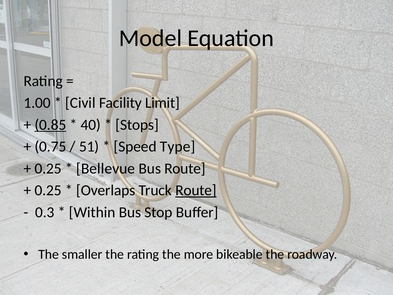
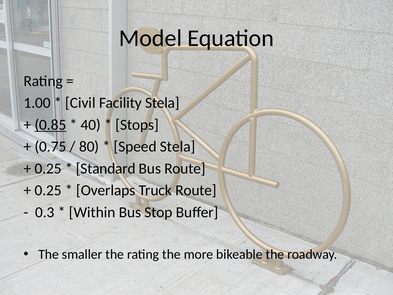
Facility Limit: Limit -> Stela (162, 103)
51: 51 -> 80 (89, 147)
Speed Type: Type -> Stela (178, 147)
Bellevue: Bellevue -> Standard (106, 168)
Route underline: present -> none (196, 190)
